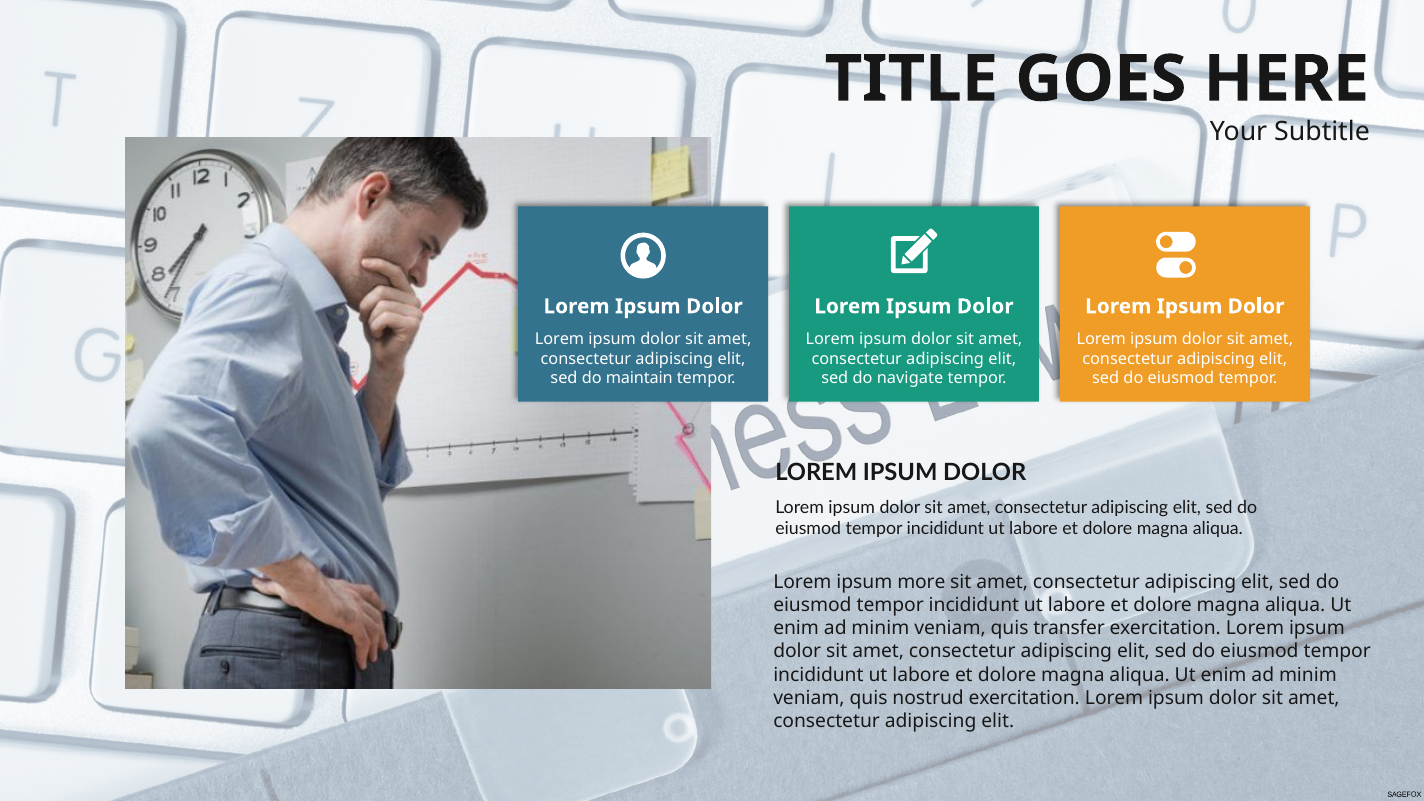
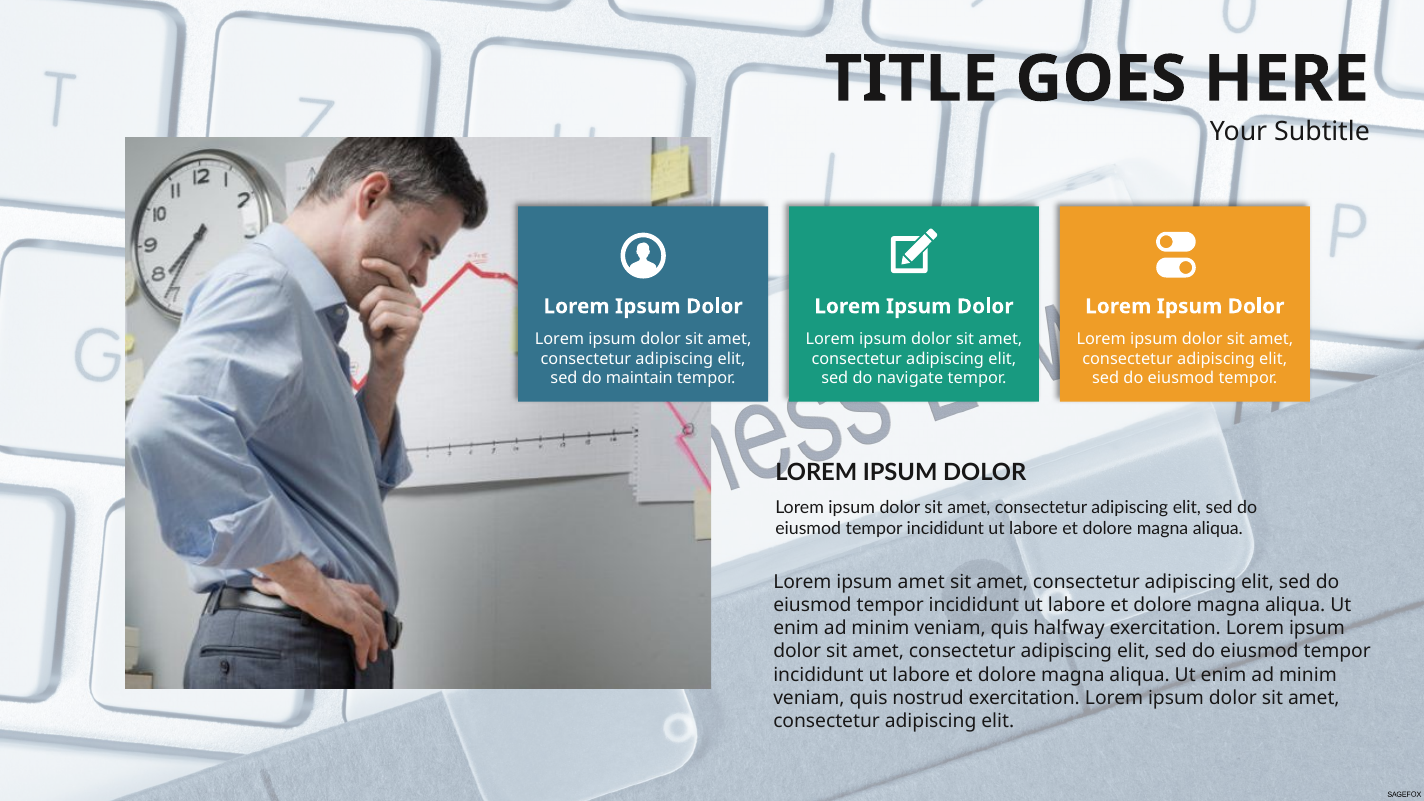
ipsum more: more -> amet (921, 582)
transfer: transfer -> halfway (1069, 628)
